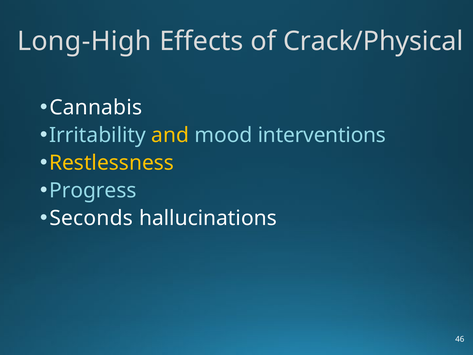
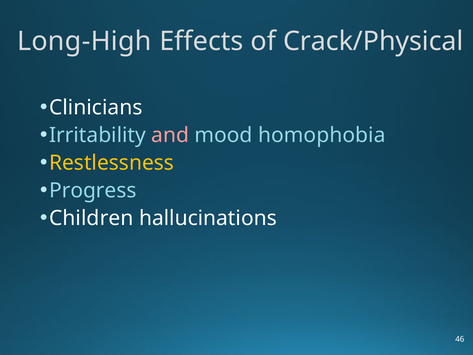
Cannabis: Cannabis -> Clinicians (96, 107)
and colour: yellow -> pink (170, 135)
interventions: interventions -> homophobia (322, 135)
Seconds: Seconds -> Children (91, 218)
